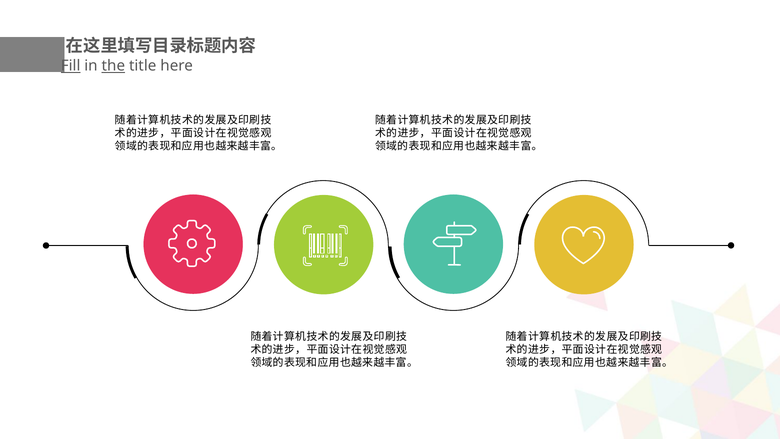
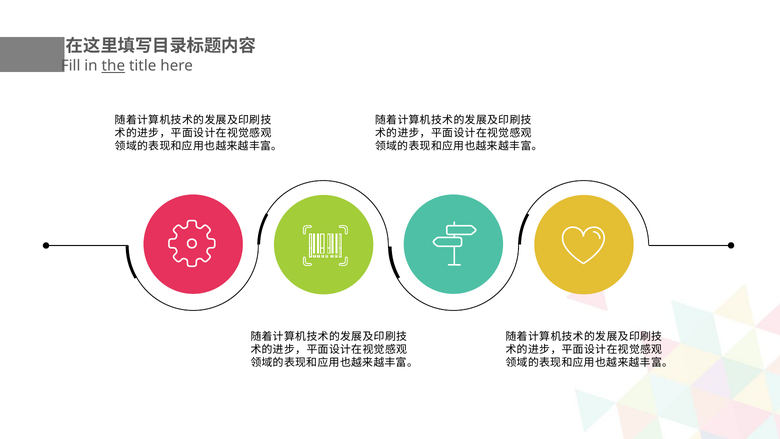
Fill underline: present -> none (71, 66)
